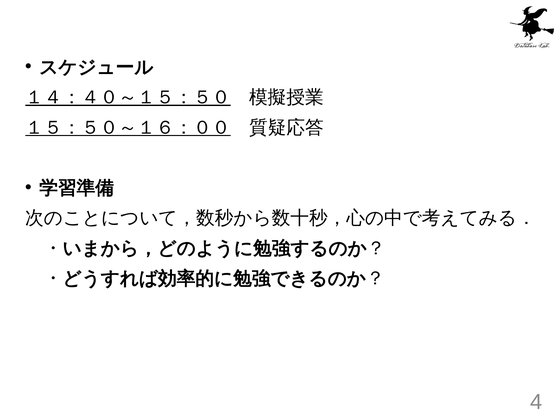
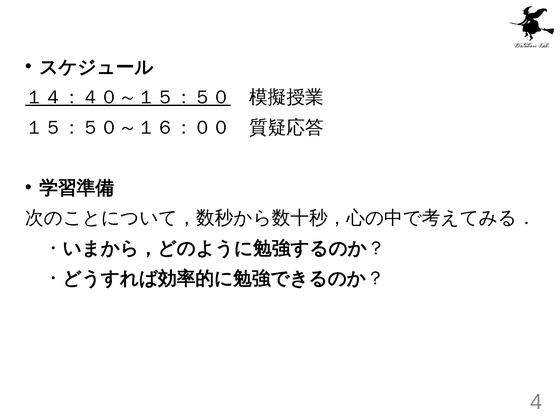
１５：５０～１６：００ underline: present -> none (128, 128)
